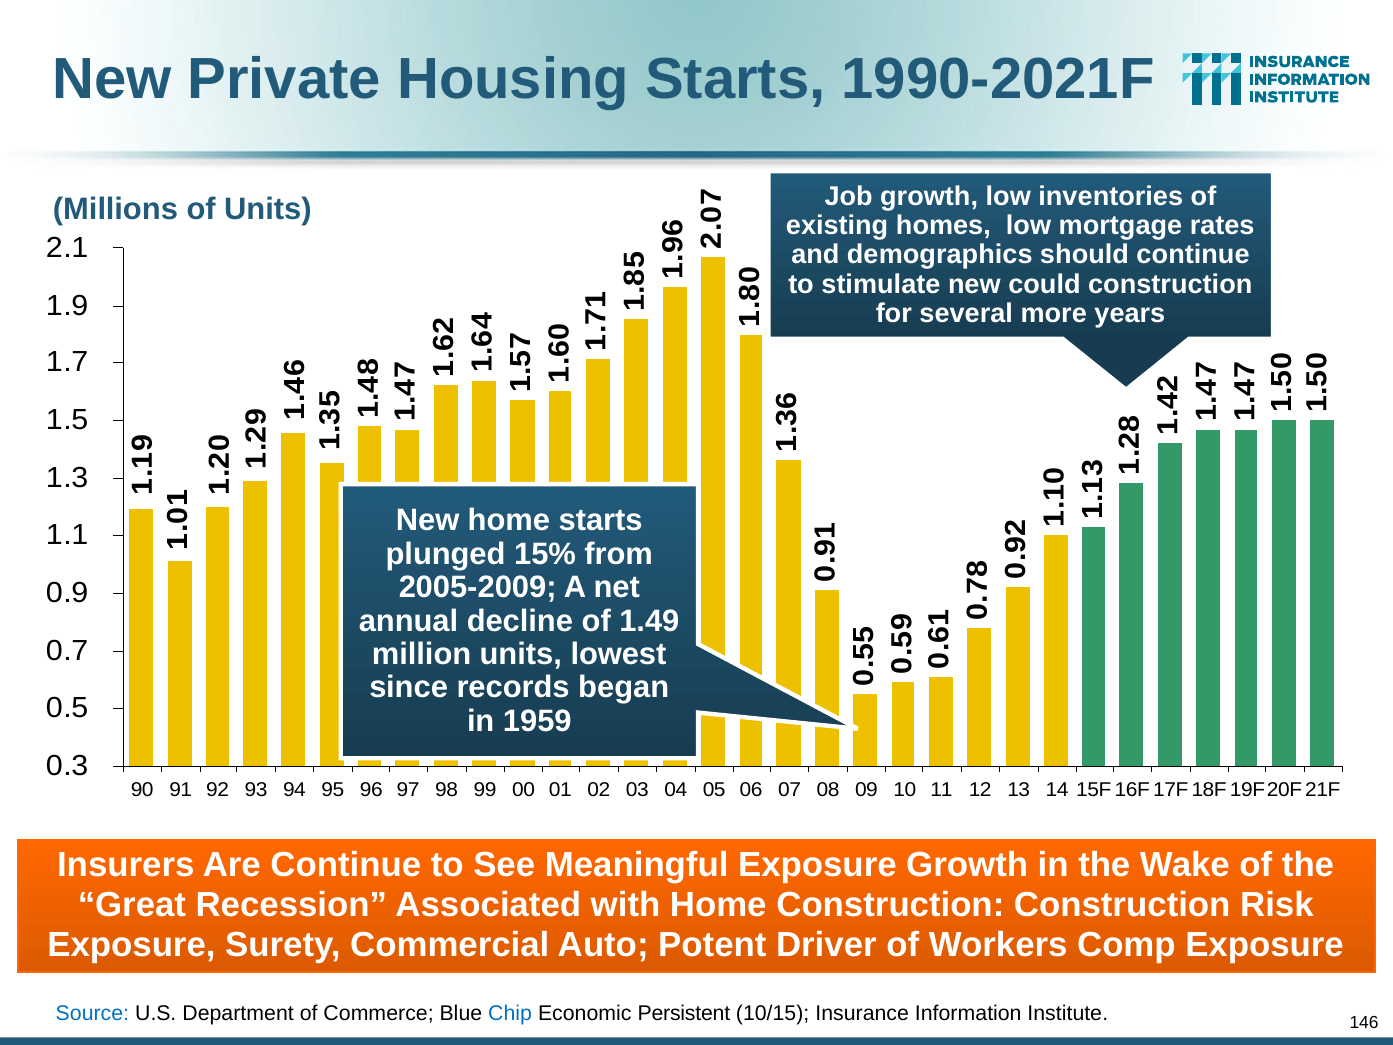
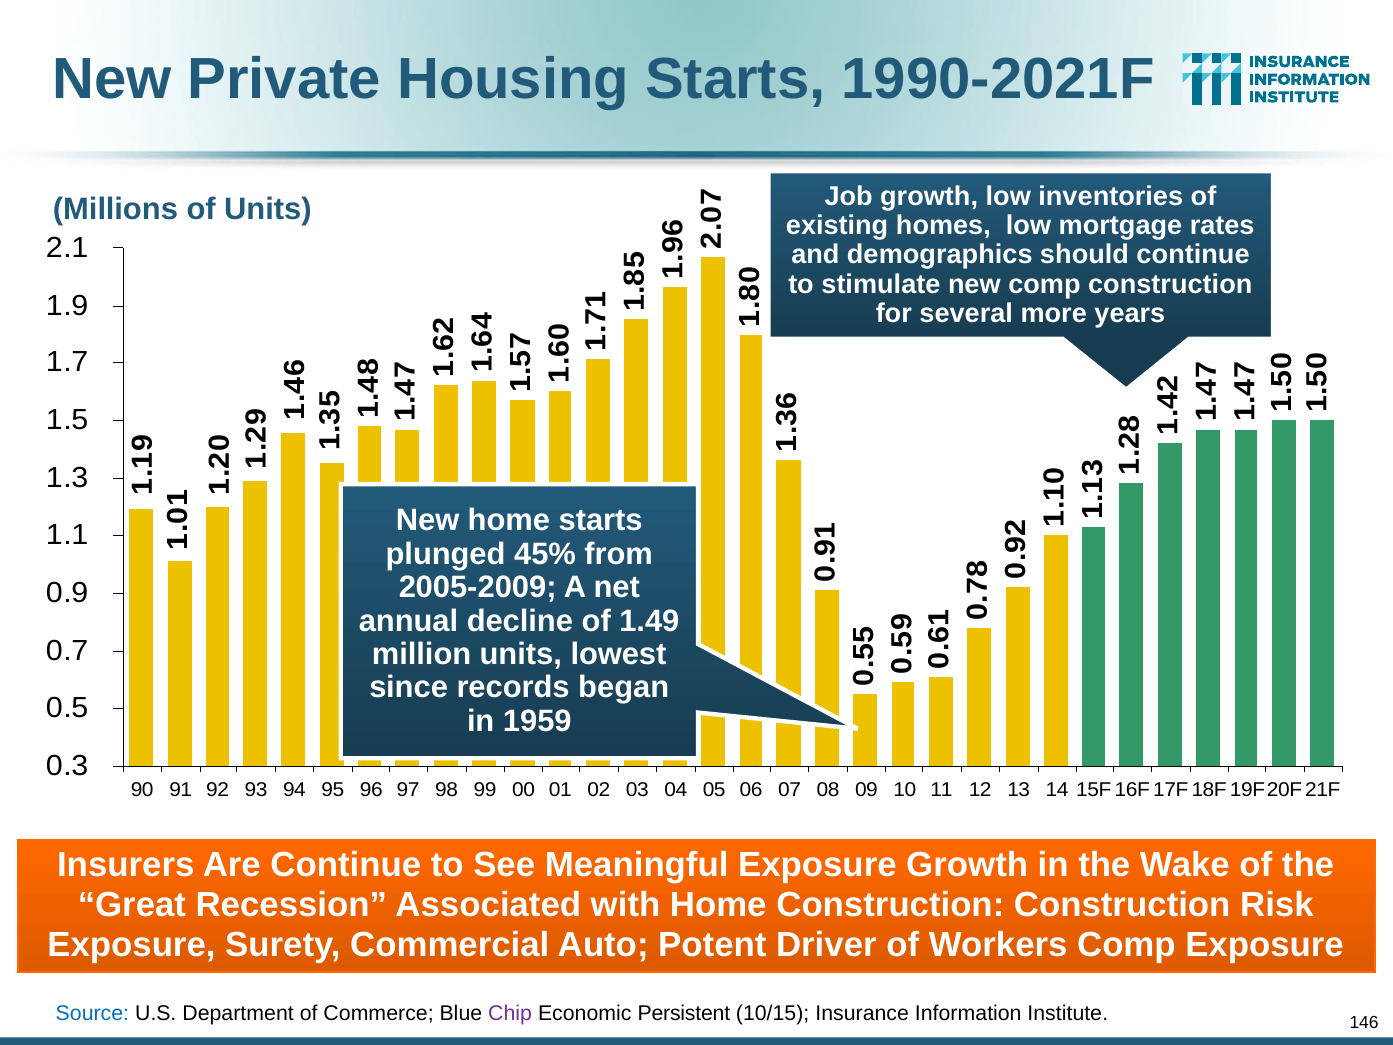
new could: could -> comp (1044, 284)
15%: 15% -> 45% (545, 554)
Chip colour: blue -> purple (510, 1013)
